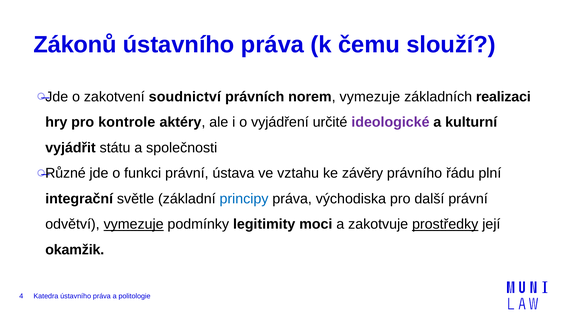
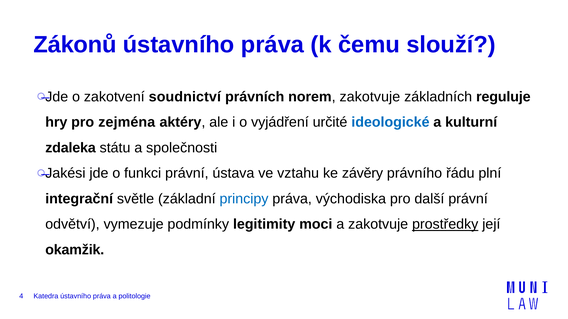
norem vymezuje: vymezuje -> zakotvuje (370, 97)
realizaci: realizaci -> reguluje (503, 97)
kontrole: kontrole -> zejména (127, 122)
ideologické colour: purple -> blue (390, 122)
vyjádřit: vyjádřit -> zdaleka (71, 148)
Různé: Různé -> Jakési (65, 174)
vymezuje underline: present -> none (134, 225)
